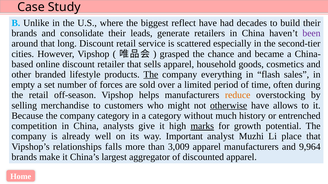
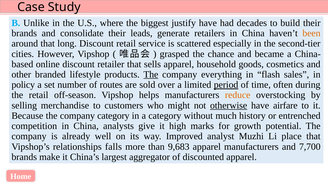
reflect: reflect -> justify (184, 23)
been colour: purple -> orange (311, 33)
empty: empty -> policy (23, 85)
forces: forces -> routes (111, 85)
period underline: none -> present (226, 85)
allows: allows -> airfare (285, 106)
marks underline: present -> none (202, 126)
Important: Important -> Improved (184, 137)
3,009: 3,009 -> 9,683 (179, 147)
9,964: 9,964 -> 7,700 (310, 147)
